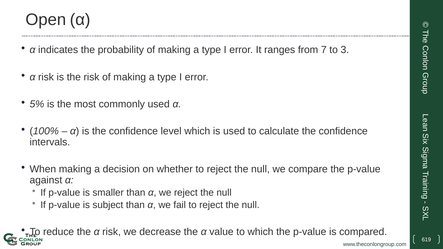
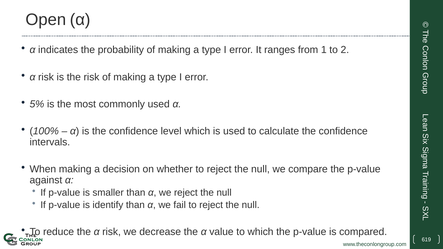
7: 7 -> 1 (324, 50)
3: 3 -> 2 (345, 50)
subject: subject -> identify (108, 205)
